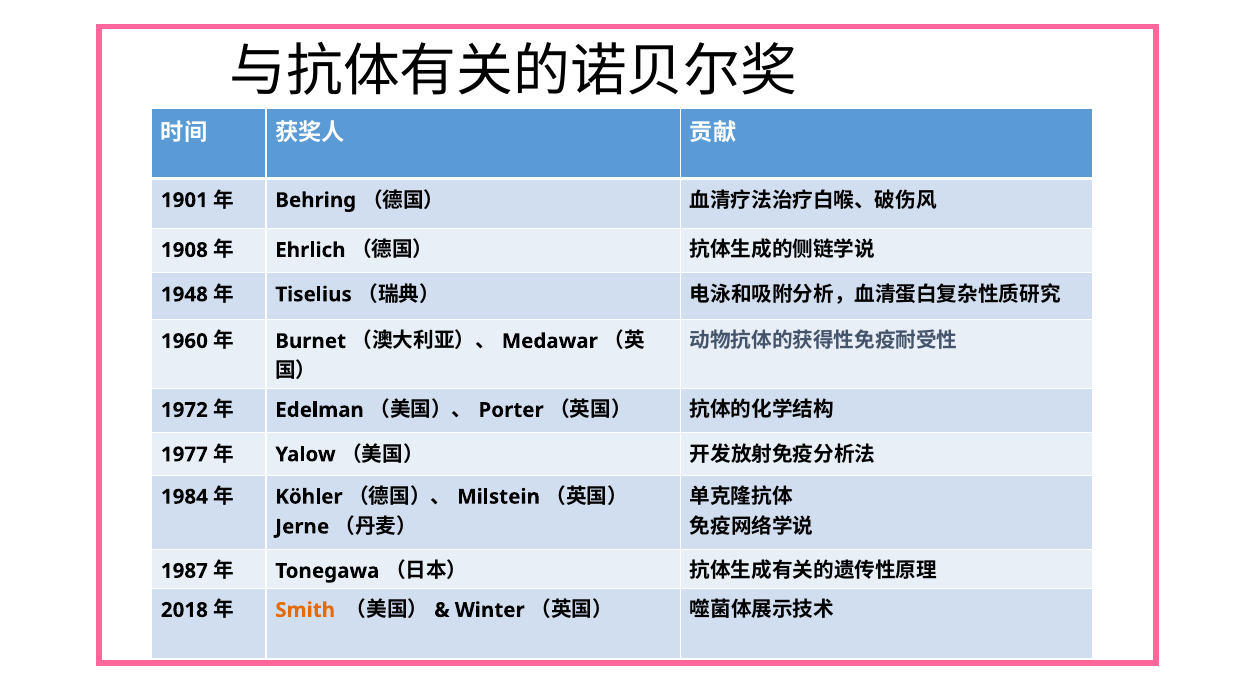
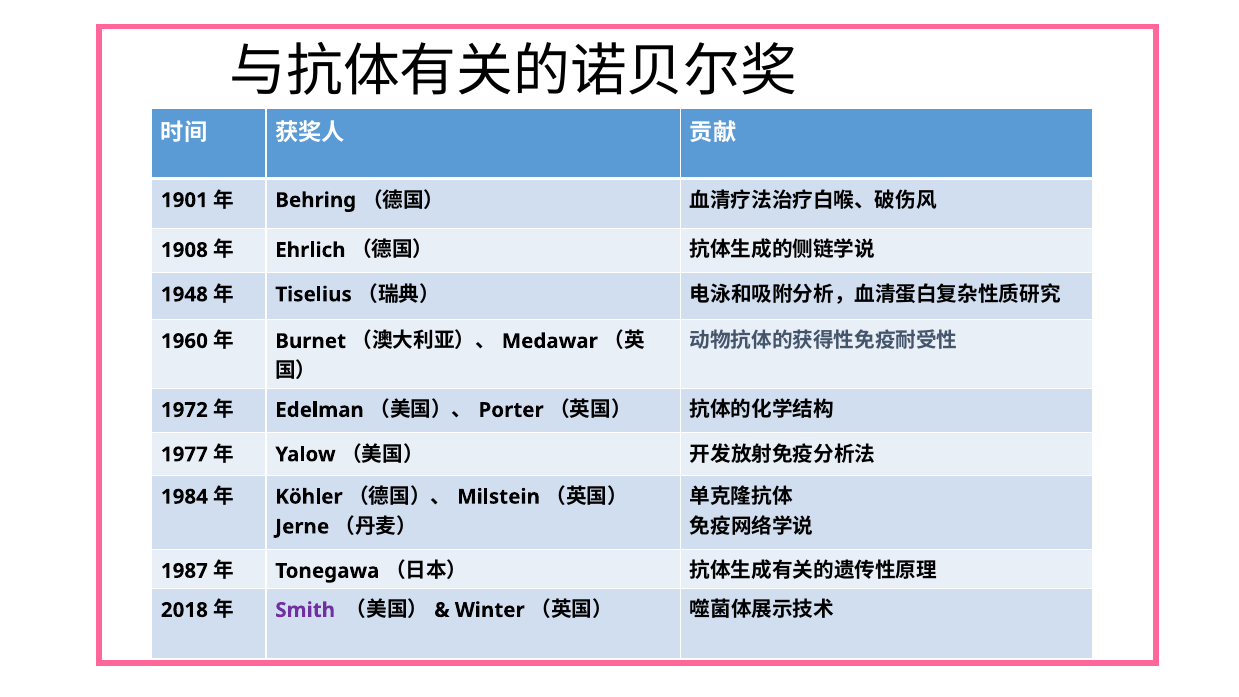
Smith colour: orange -> purple (305, 610)
